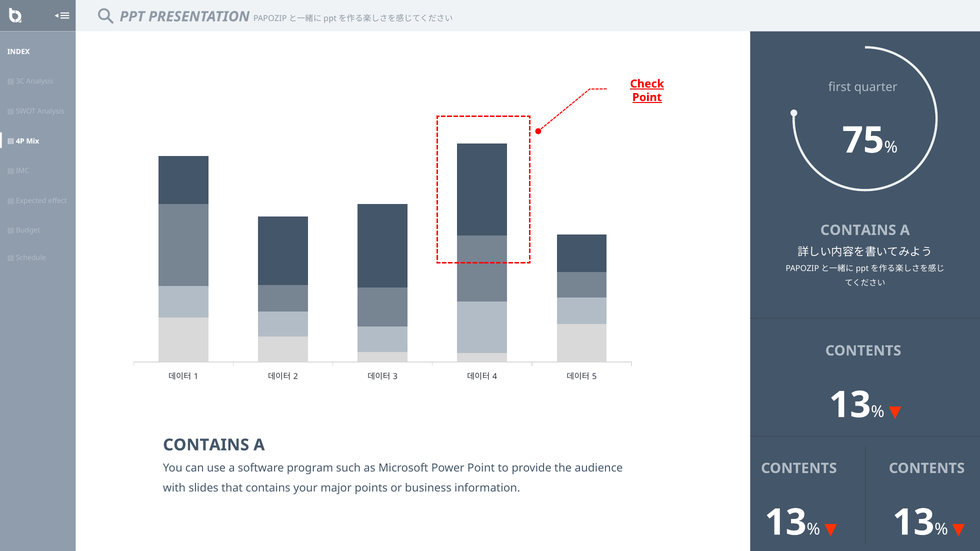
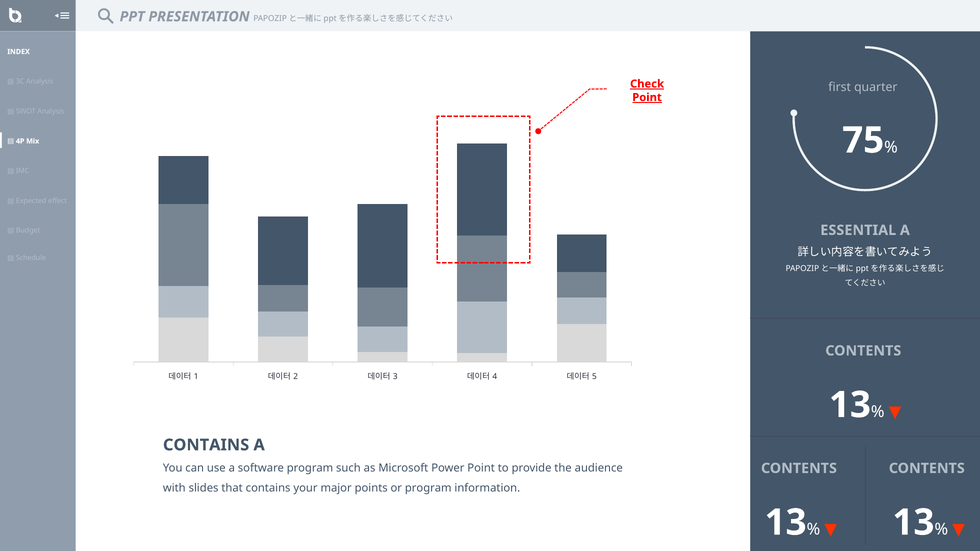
CONTAINS: CONTAINS -> ESSENTIAL (858, 230)
or business: business -> program (428, 488)
